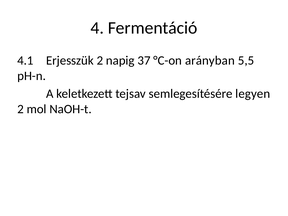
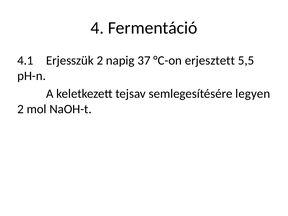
arányban: arányban -> erjesztett (210, 60)
